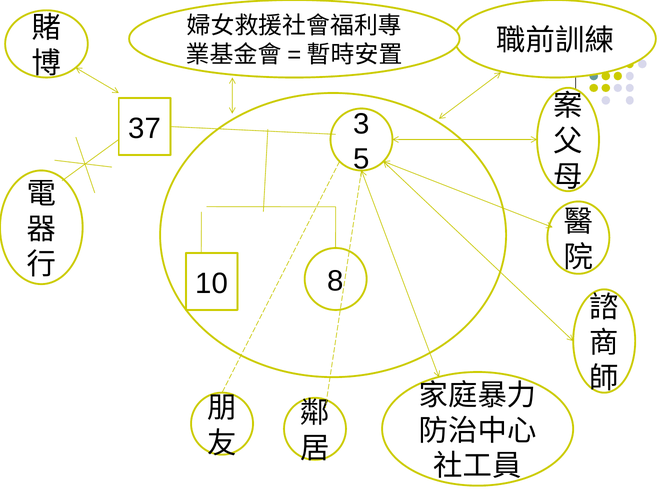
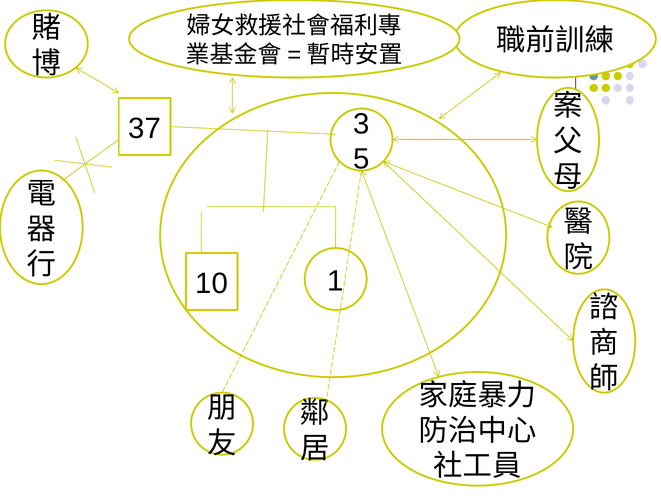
8: 8 -> 1 (336, 281)
